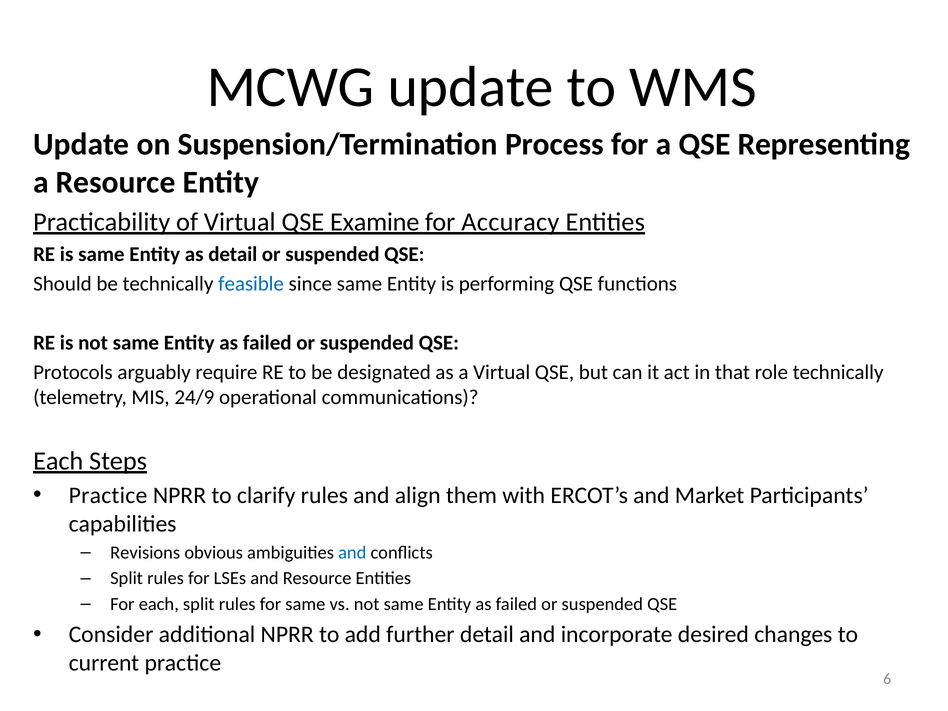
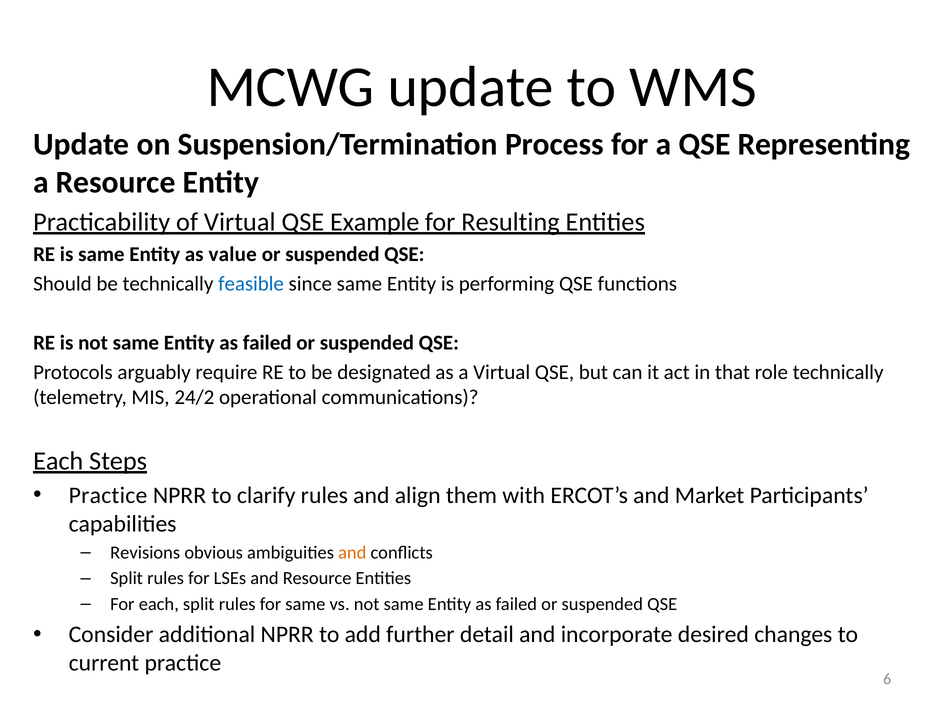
Examine: Examine -> Example (375, 222)
Accuracy: Accuracy -> Resulting (511, 222)
as detail: detail -> value (233, 254)
24/9: 24/9 -> 24/2 (194, 397)
and colour: blue -> orange (352, 553)
